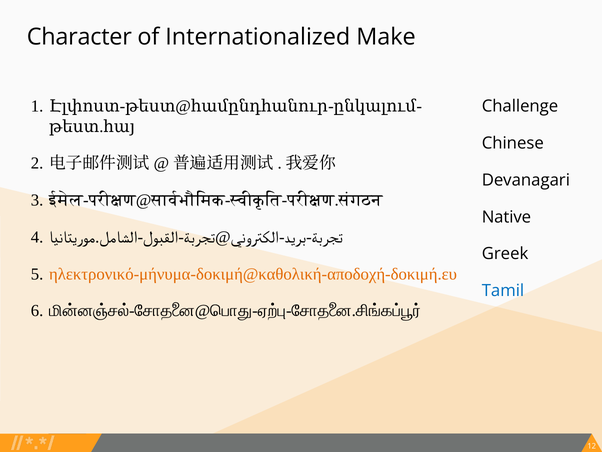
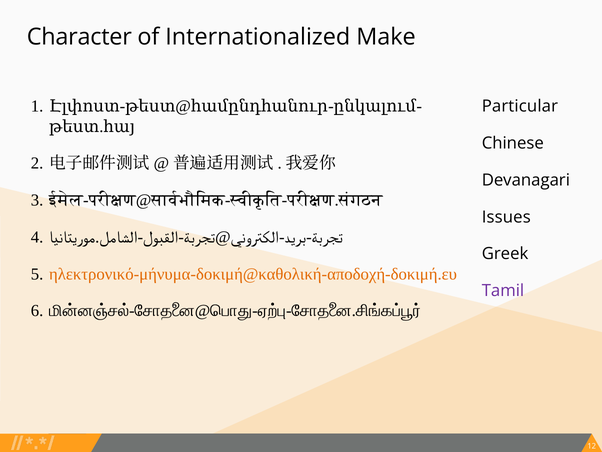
Challenge: Challenge -> Particular (520, 106)
Native: Native -> Issues (506, 217)
Tamil colour: blue -> purple (503, 290)
